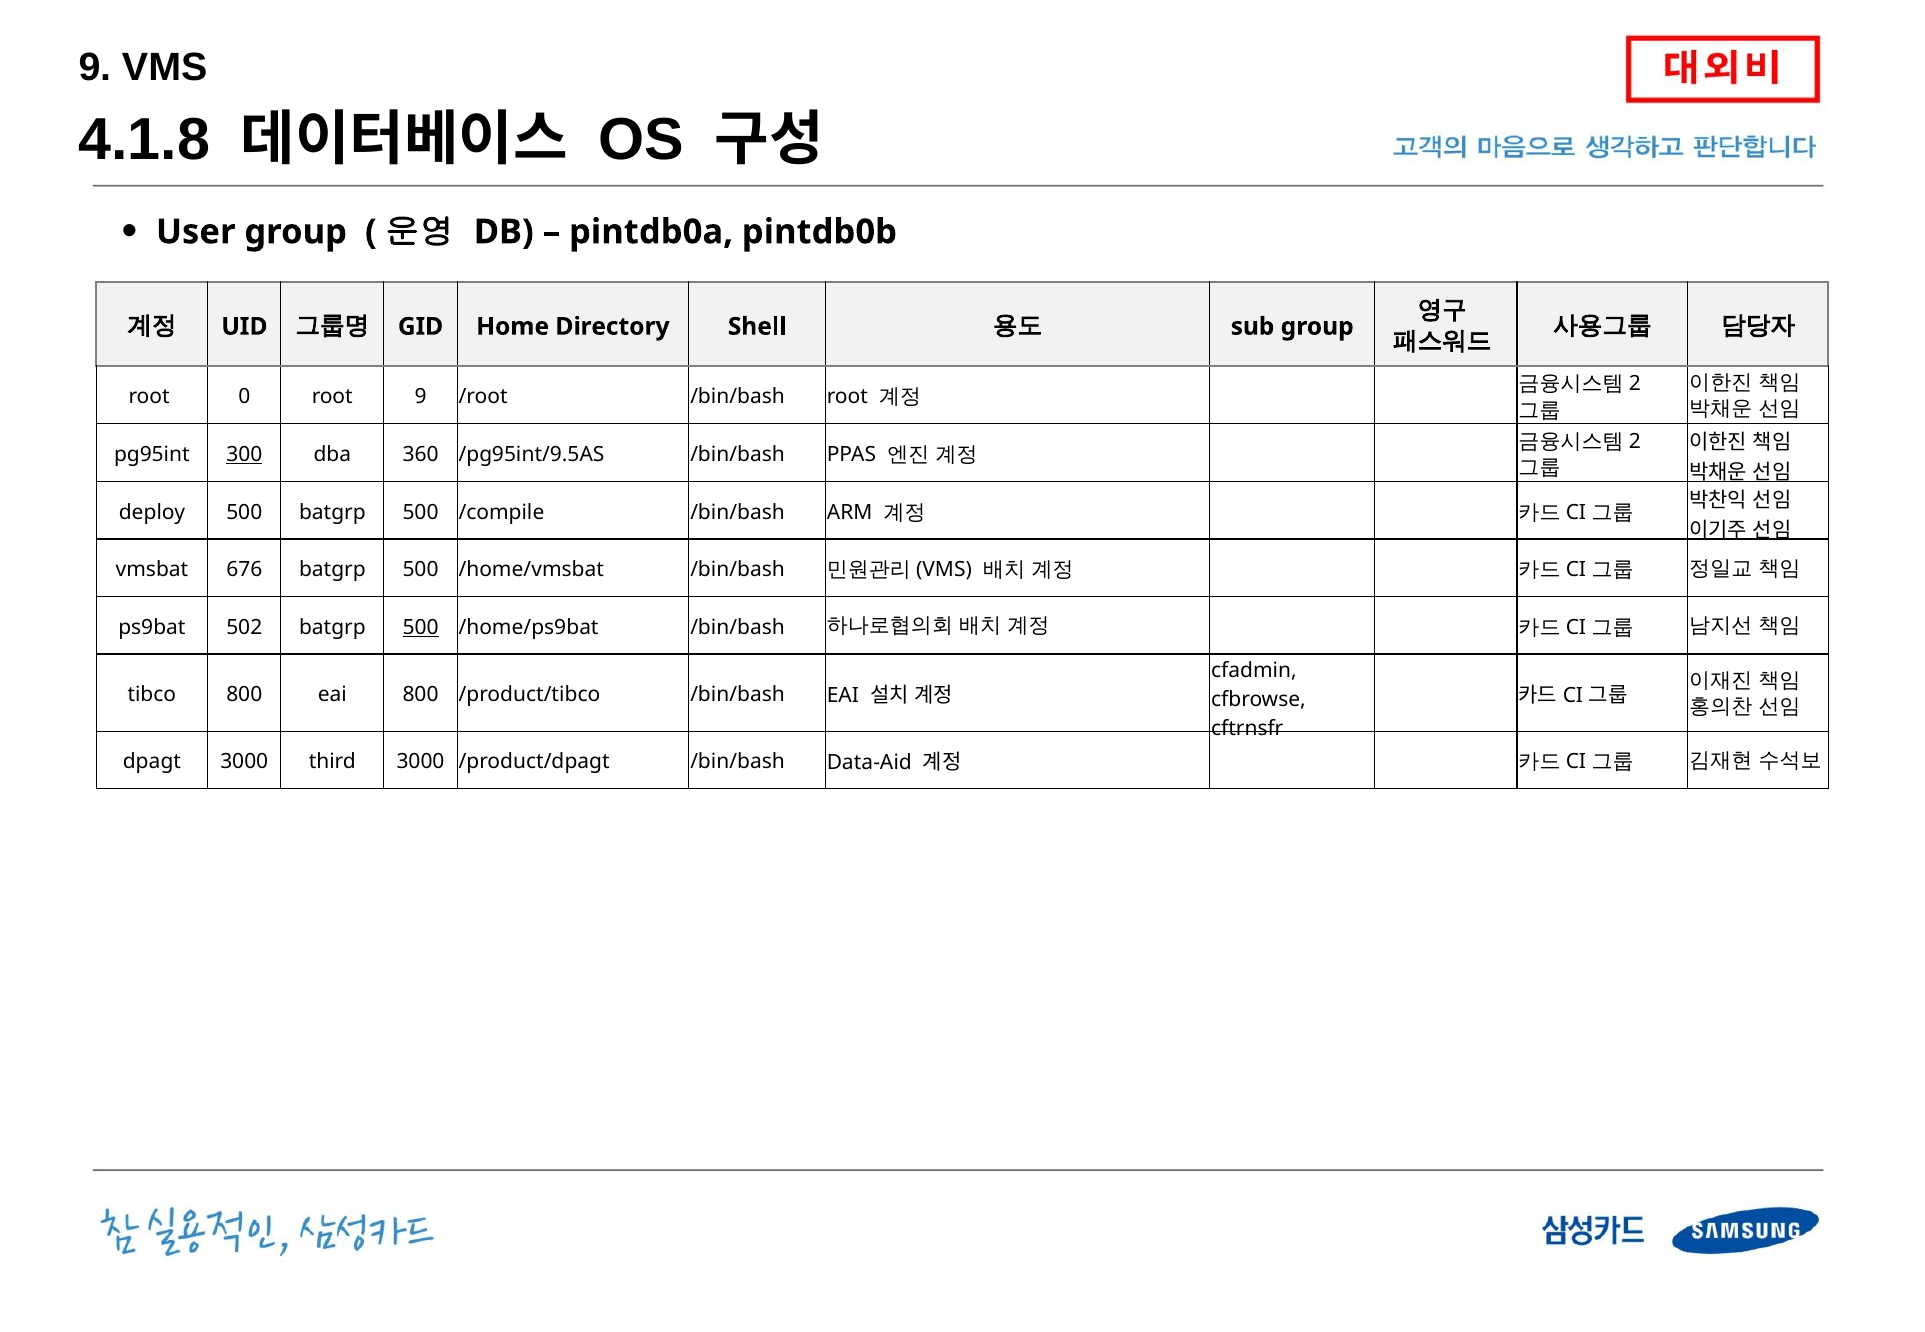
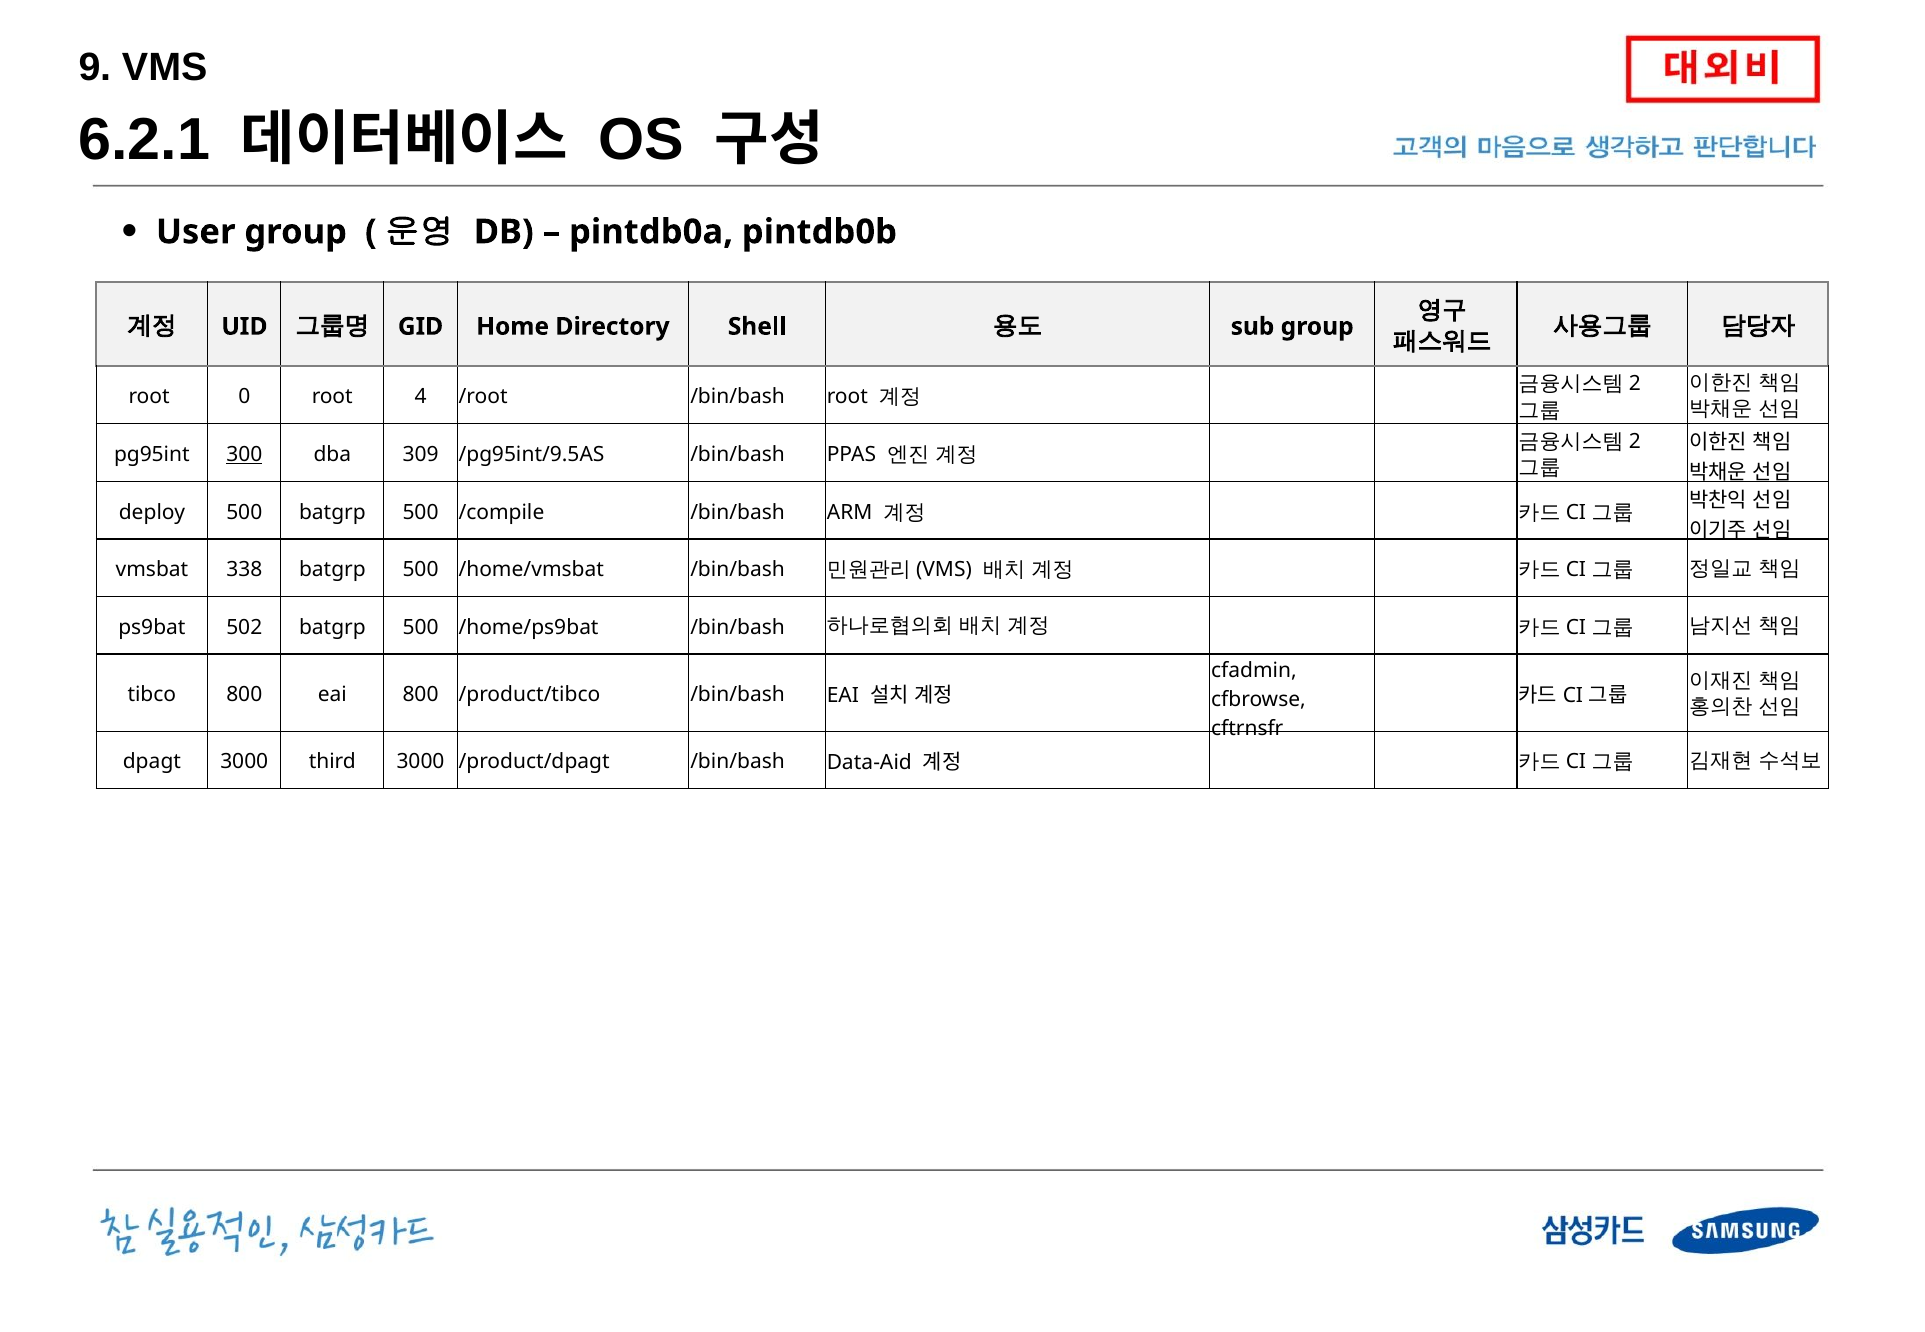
4.1.8: 4.1.8 -> 6.2.1 (144, 140)
root 9: 9 -> 4 (421, 397)
360: 360 -> 309 (421, 455)
676: 676 -> 338 (244, 570)
500 underline: present -> none (421, 628)
